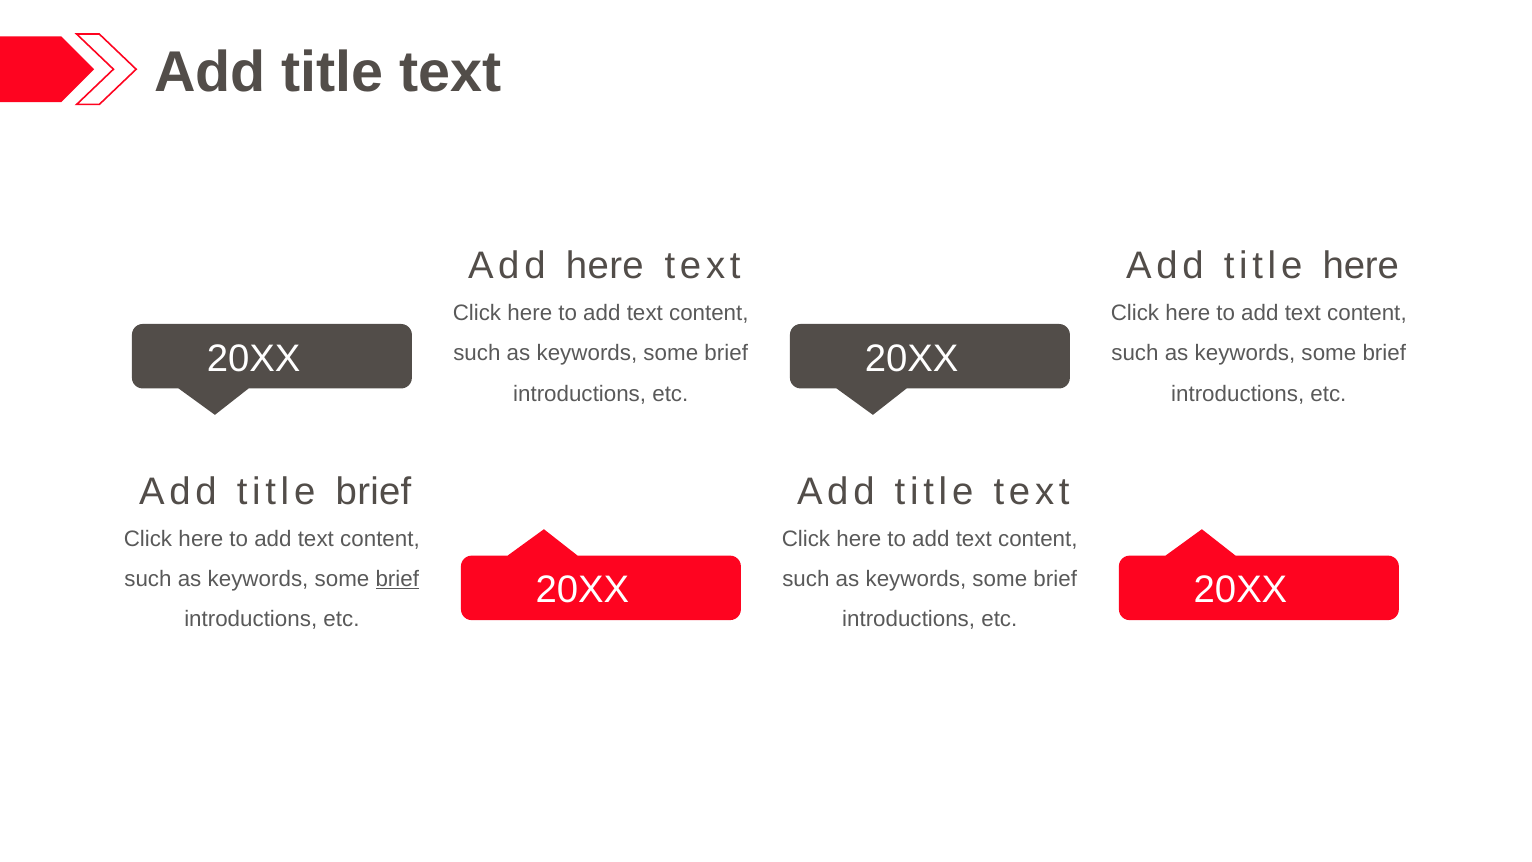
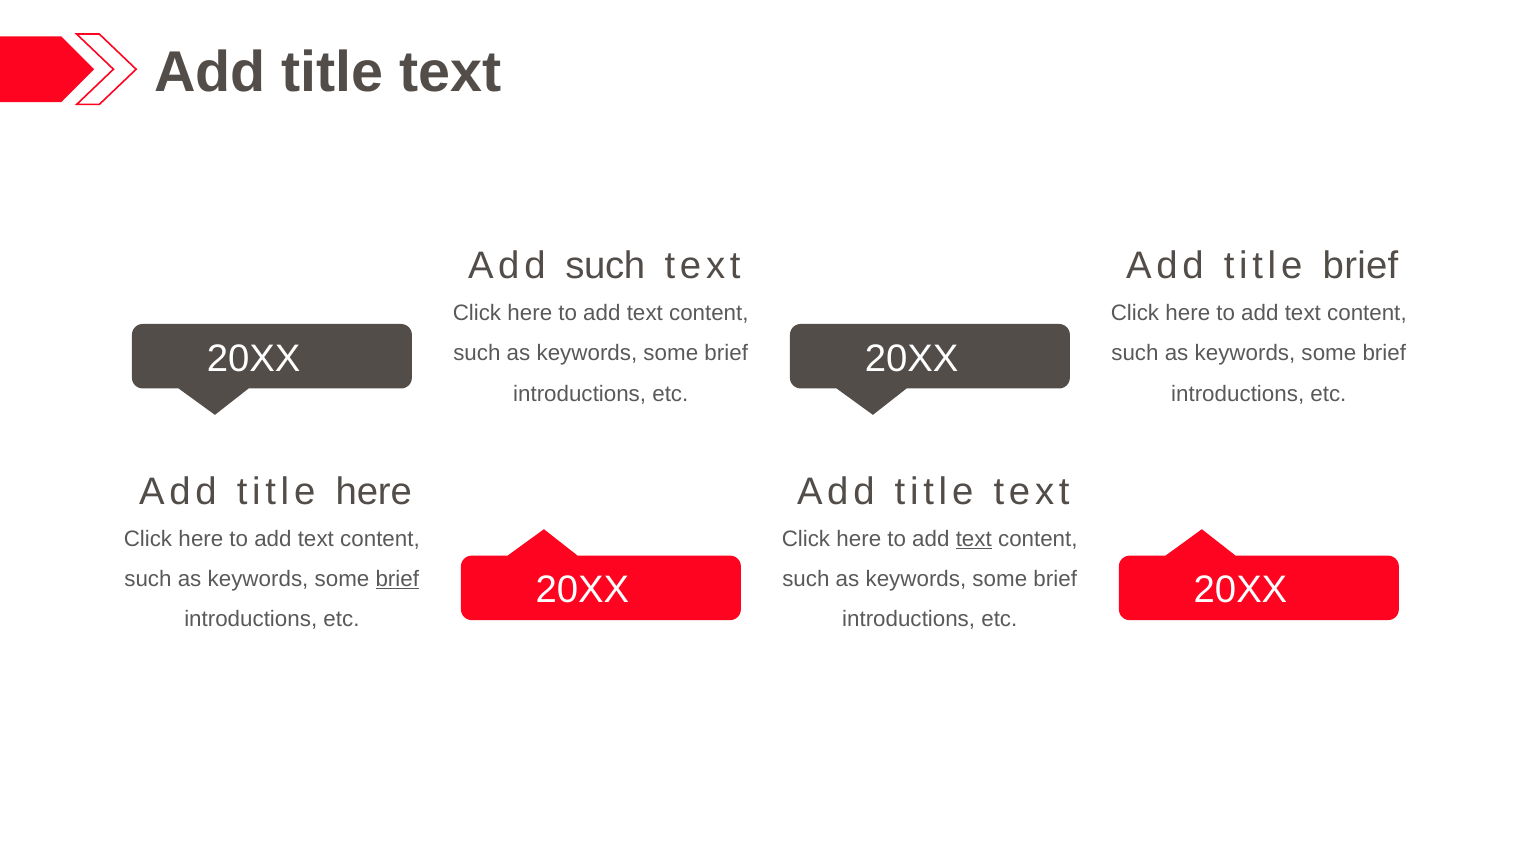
Add here: here -> such (605, 266)
title here: here -> brief (1360, 266)
title brief: brief -> here (374, 492)
text underline: none -> present (974, 539)
